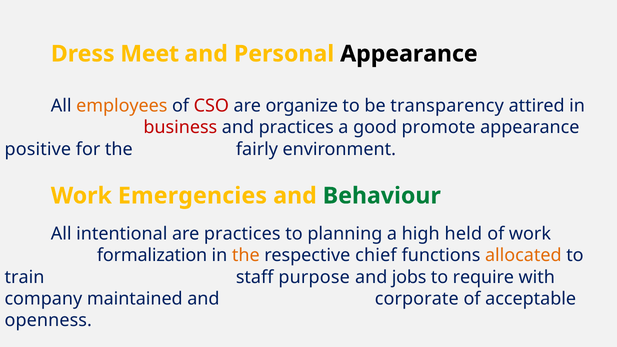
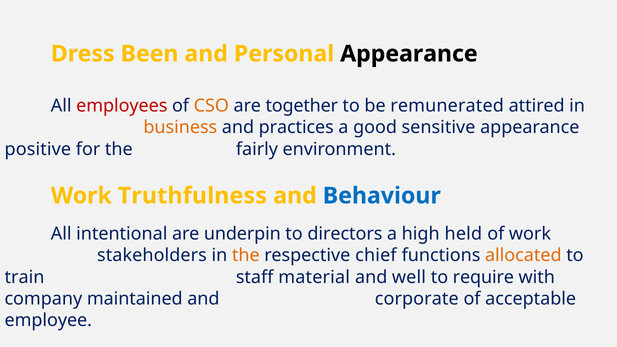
Meet: Meet -> Been (150, 54)
employees colour: orange -> red (122, 106)
CSO colour: red -> orange (211, 106)
organize: organize -> together (302, 106)
transparency: transparency -> remunerated (447, 106)
business colour: red -> orange (180, 128)
promote: promote -> sensitive (439, 128)
Emergencies: Emergencies -> Truthfulness (192, 196)
Behaviour colour: green -> blue (382, 196)
are practices: practices -> underpin (242, 234)
planning: planning -> directors (345, 234)
formalization: formalization -> stakeholders (152, 256)
purpose: purpose -> material (314, 277)
jobs: jobs -> well (409, 277)
openness: openness -> employee (48, 320)
